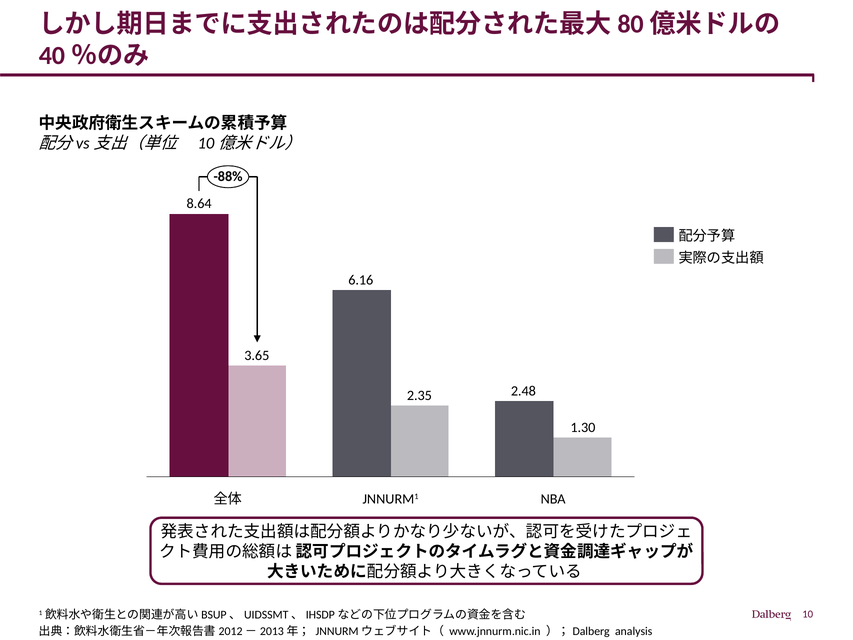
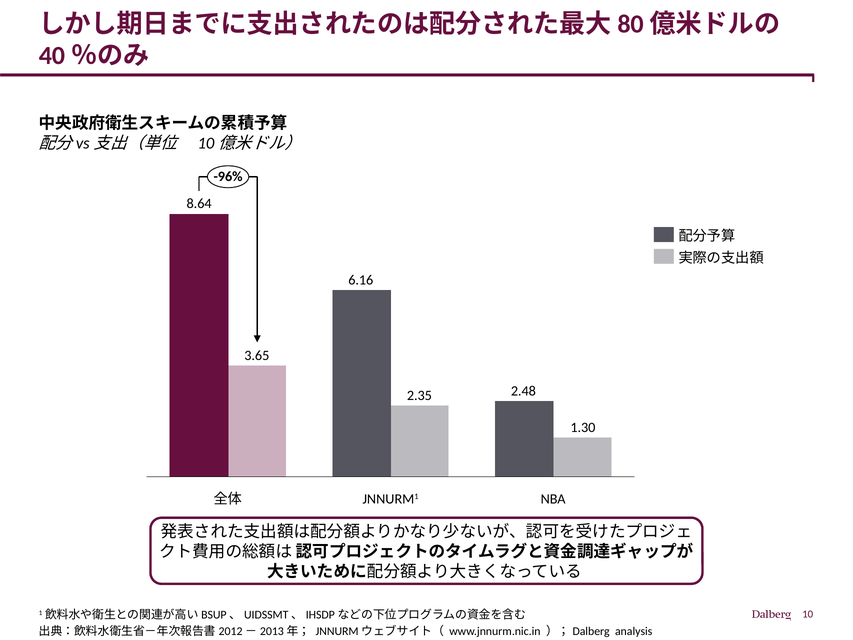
-88%: -88% -> -96% (228, 177)
